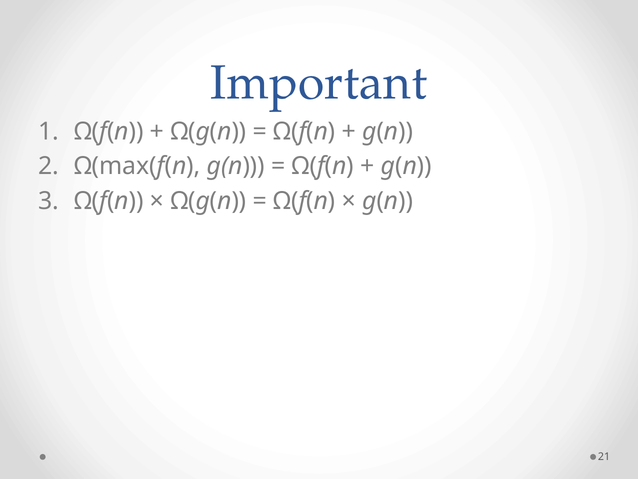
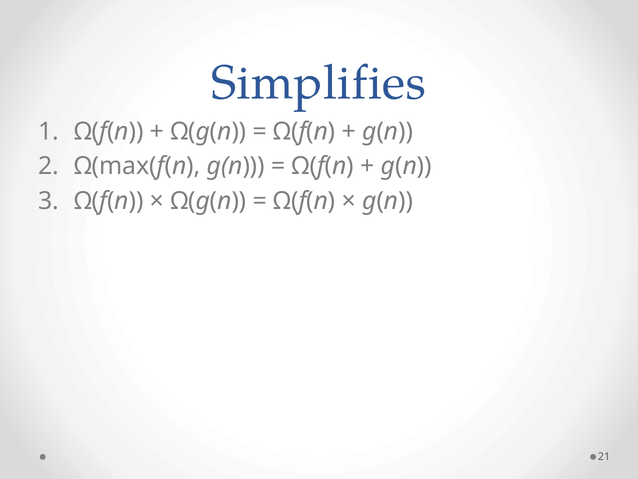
Important: Important -> Simplifies (319, 83)
